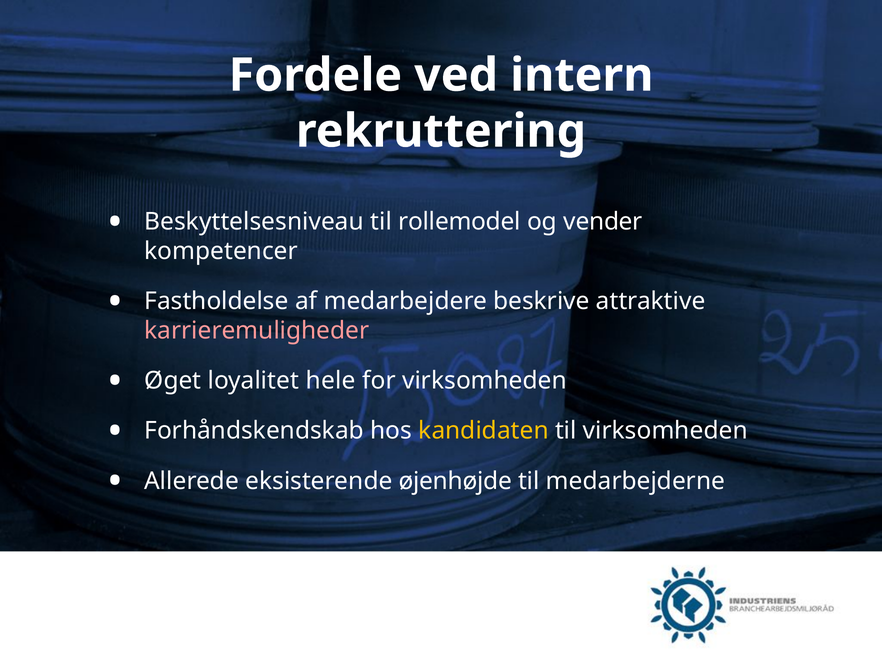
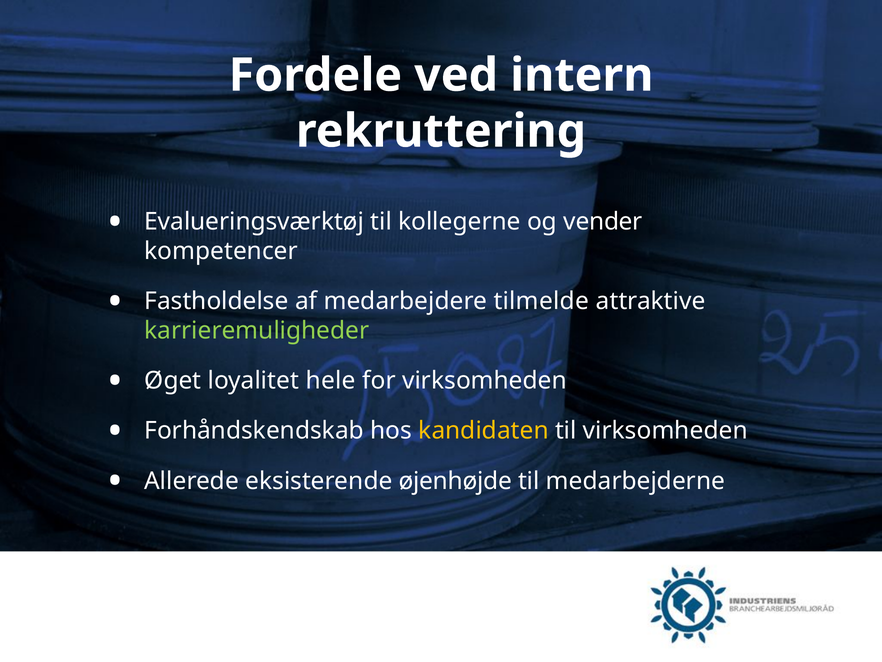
Beskyttelsesniveau: Beskyttelsesniveau -> Evalueringsværktøj (254, 221)
rollemodel: rollemodel -> kollegerne (459, 221)
beskrive: beskrive -> tilmelde (541, 301)
karrieremuligheder colour: pink -> light green (257, 330)
